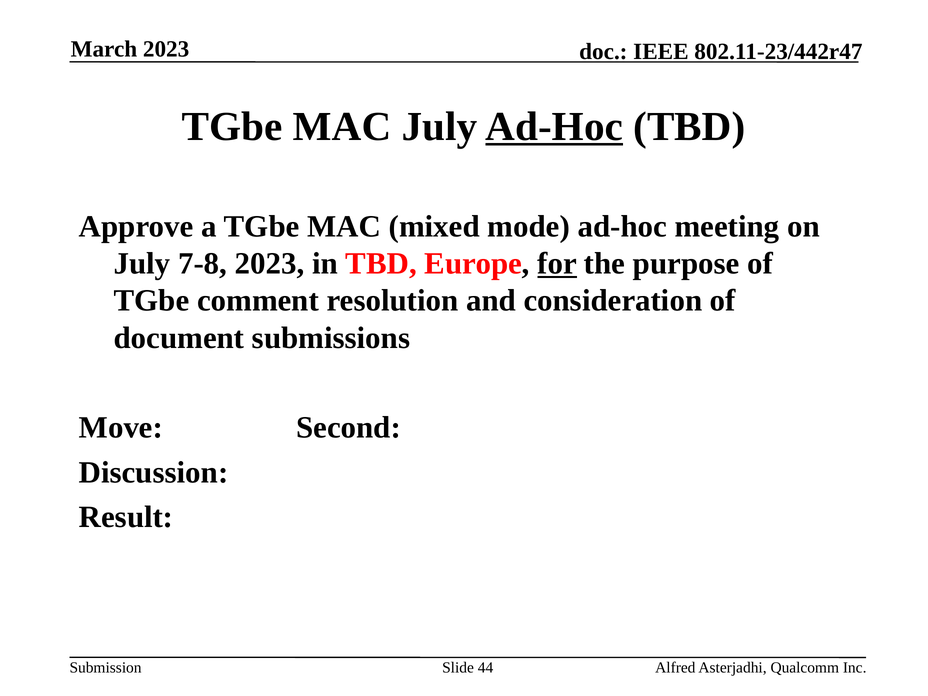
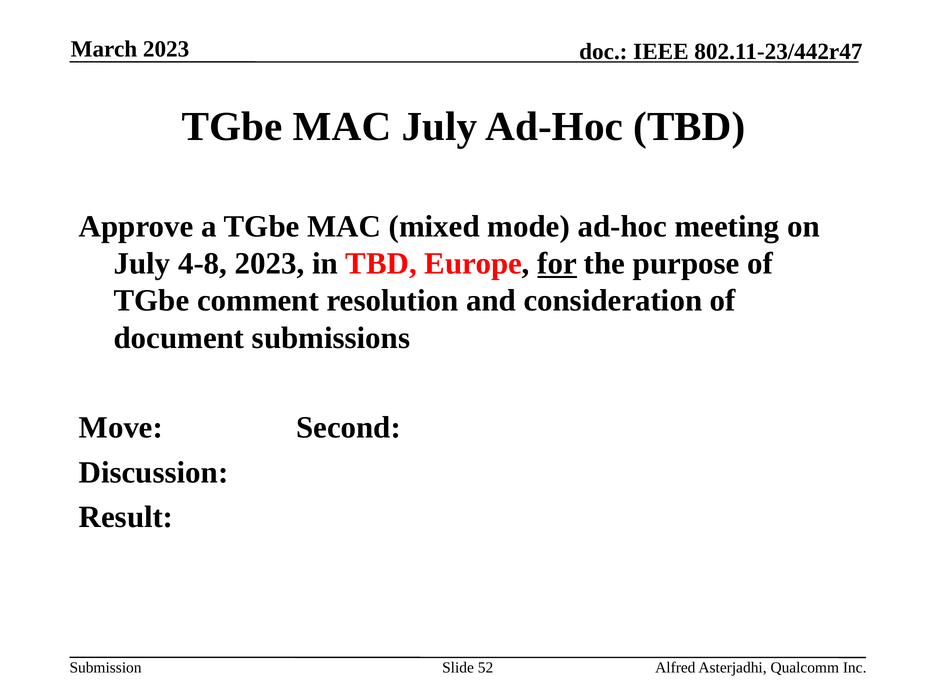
Ad-Hoc underline: present -> none (554, 127)
7-8: 7-8 -> 4-8 (203, 264)
44: 44 -> 52 (486, 668)
